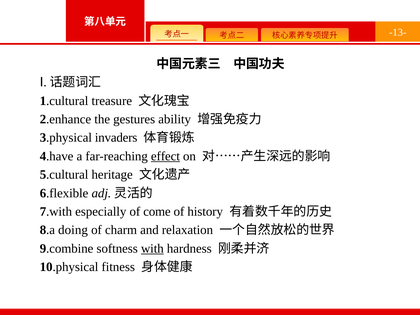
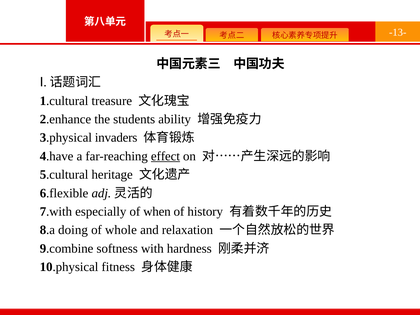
gestures: gestures -> students (134, 119)
come: come -> when (157, 212)
charm: charm -> whole (121, 230)
with underline: present -> none (152, 249)
